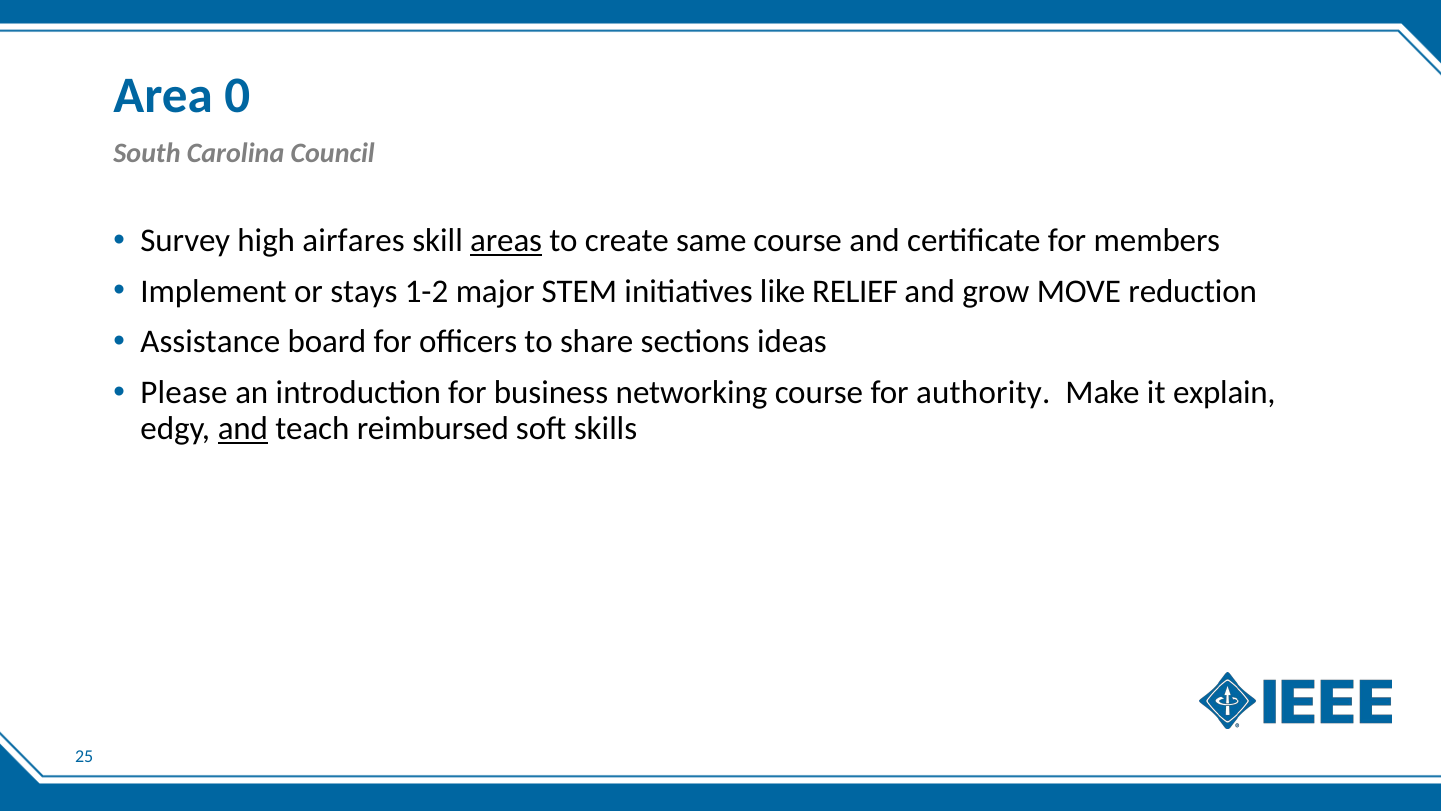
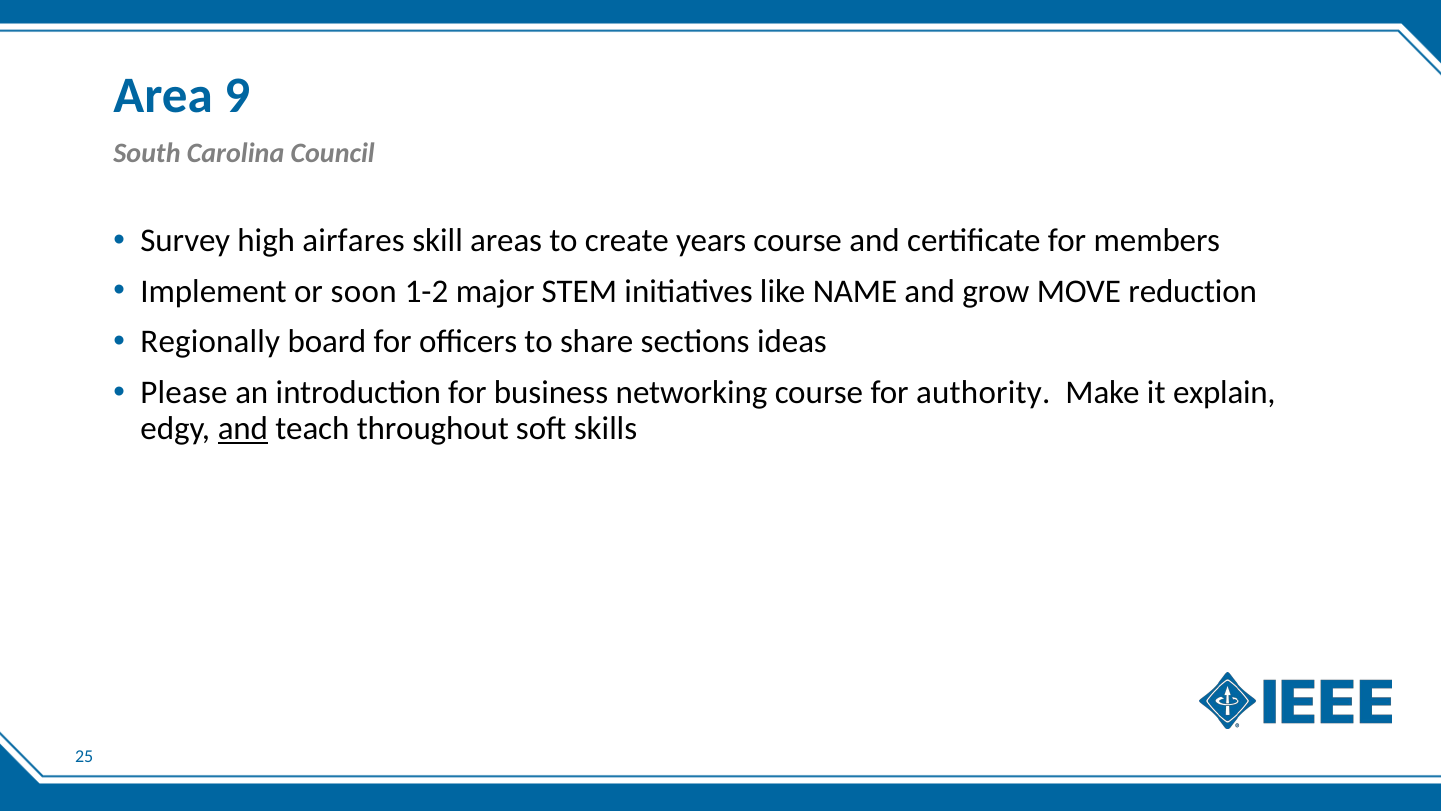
0: 0 -> 9 (237, 96)
areas underline: present -> none (506, 241)
same: same -> years (711, 241)
stays: stays -> soon (364, 291)
RELIEF: RELIEF -> NAME (855, 291)
Assistance: Assistance -> Regionally (210, 342)
reimbursed: reimbursed -> throughout (433, 428)
